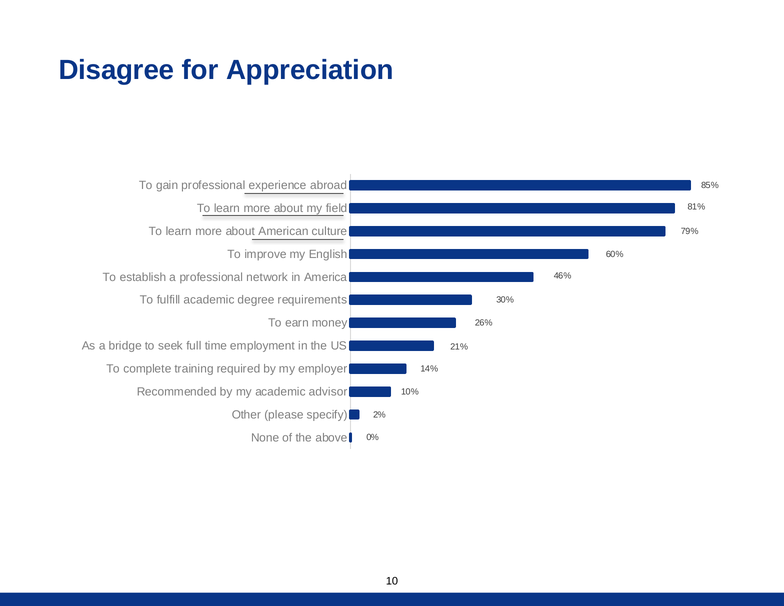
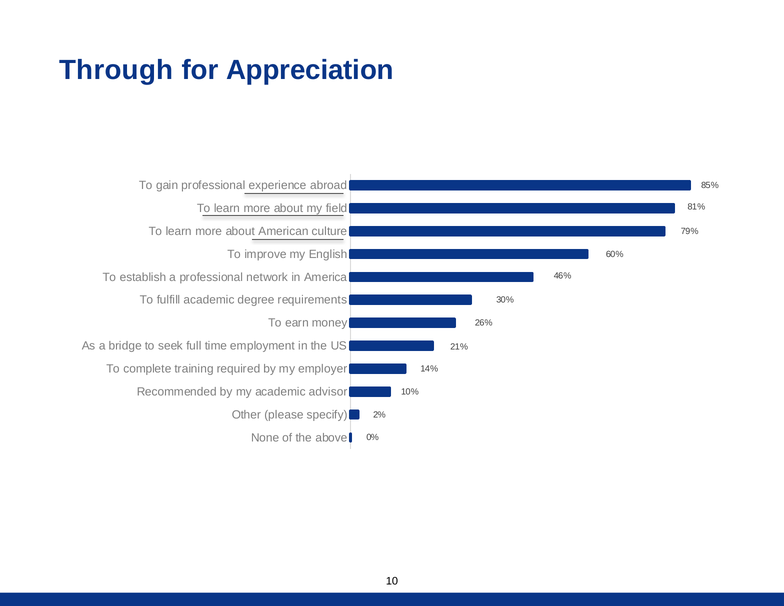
Disagree: Disagree -> Through (116, 70)
